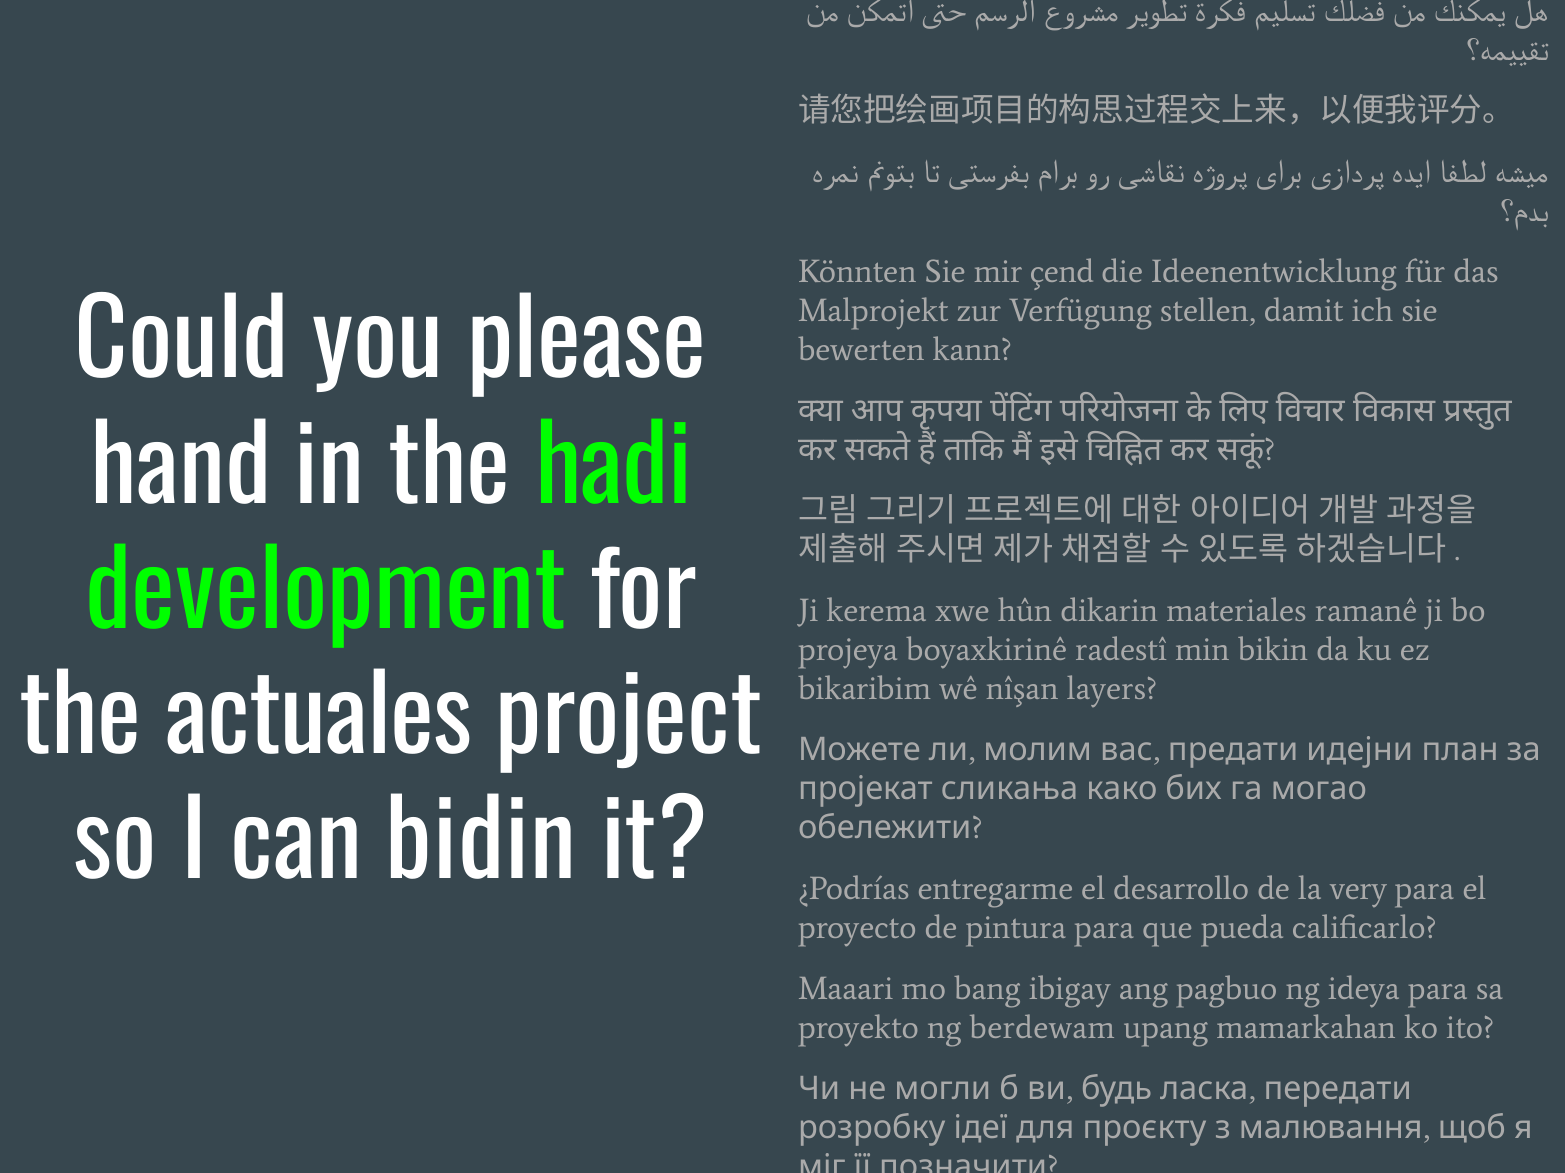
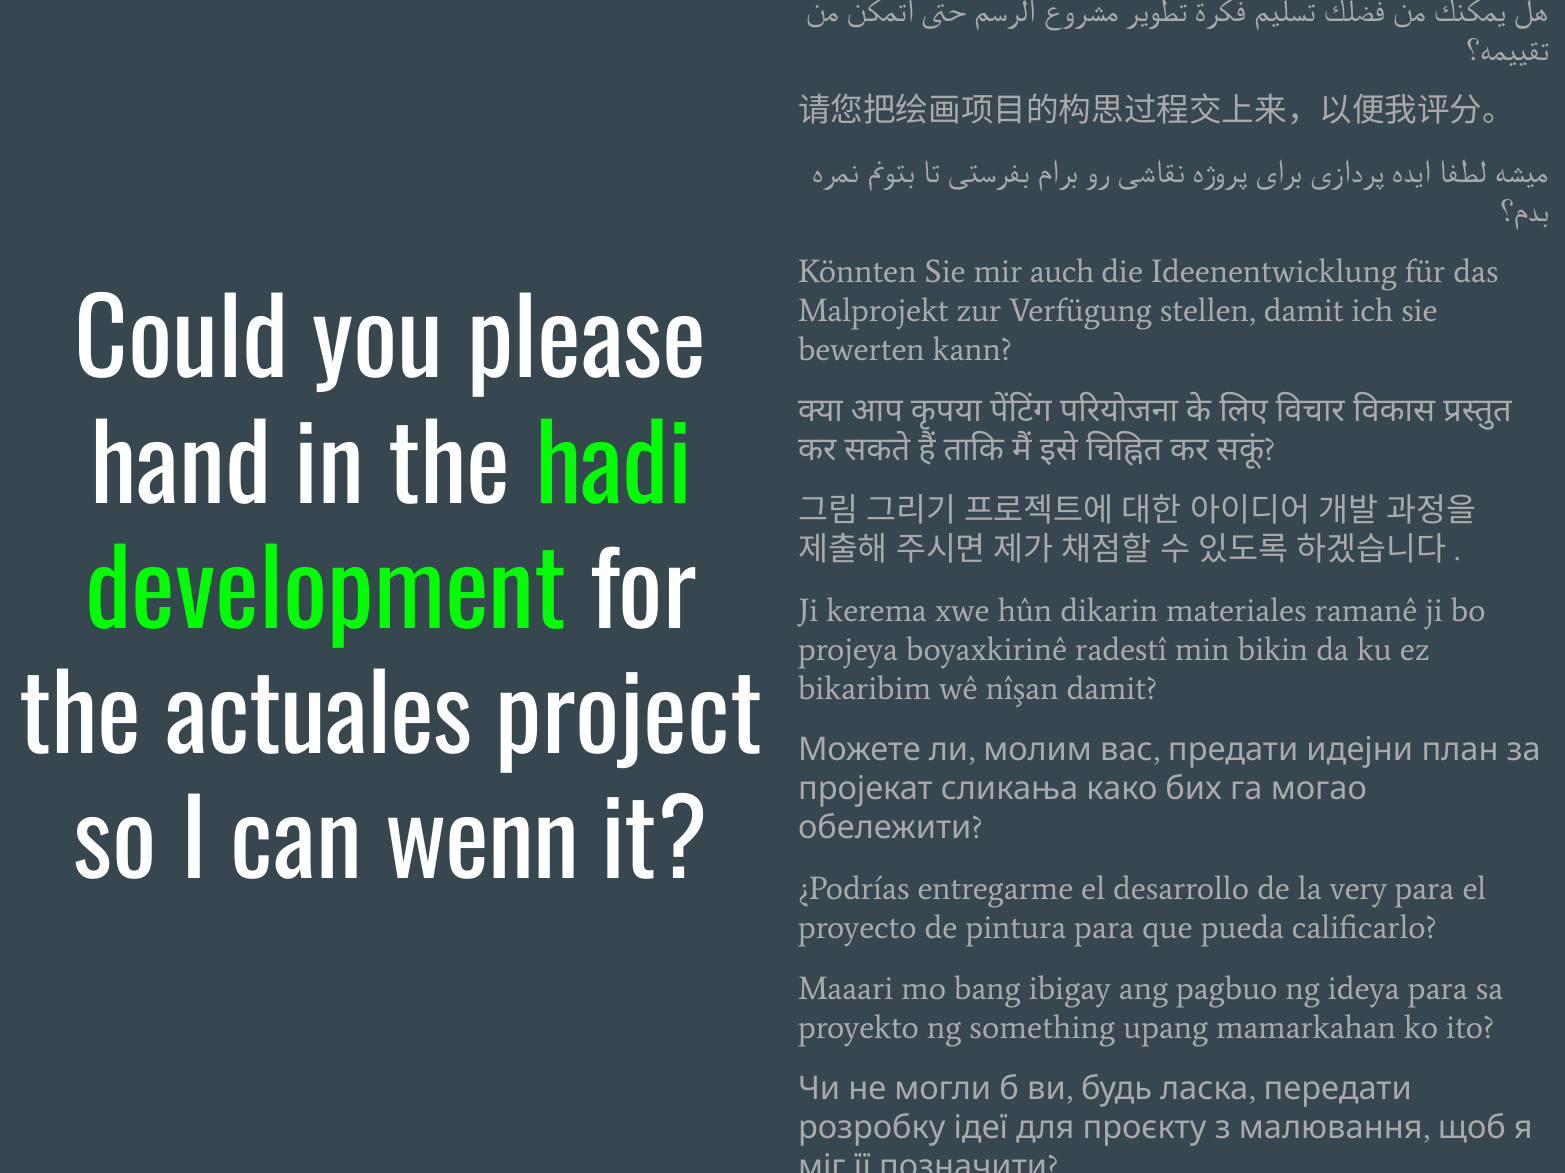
çend: çend -> auch (1062, 272)
nîşan layers: layers -> damit (1112, 689)
bidin: bidin -> wenn (482, 845)
berdewam: berdewam -> something (1042, 1028)
